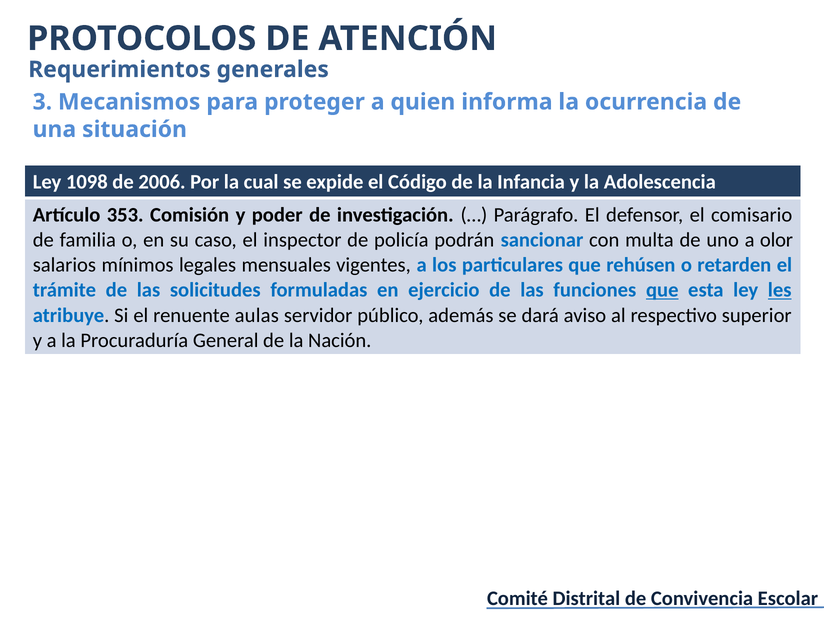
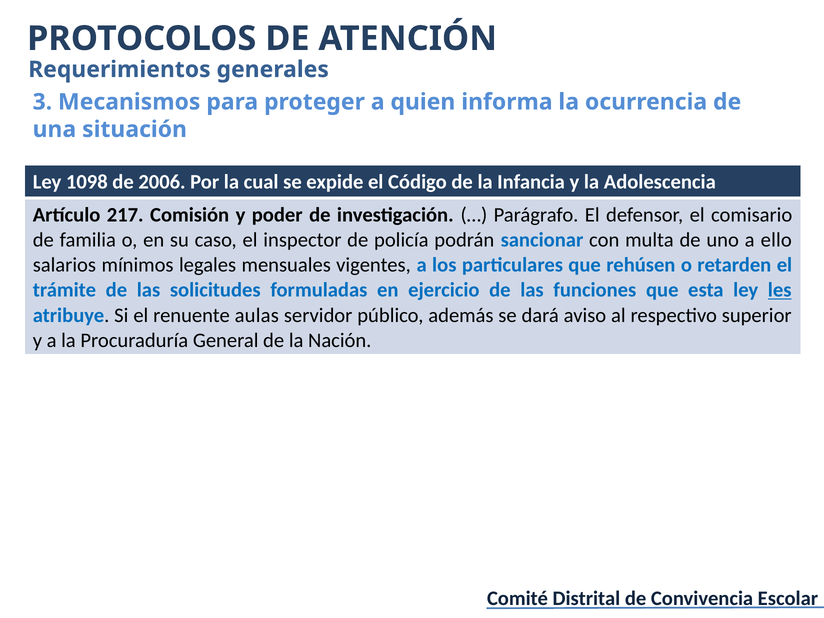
353: 353 -> 217 (125, 215)
olor: olor -> ello (776, 240)
que underline: present -> none (662, 290)
